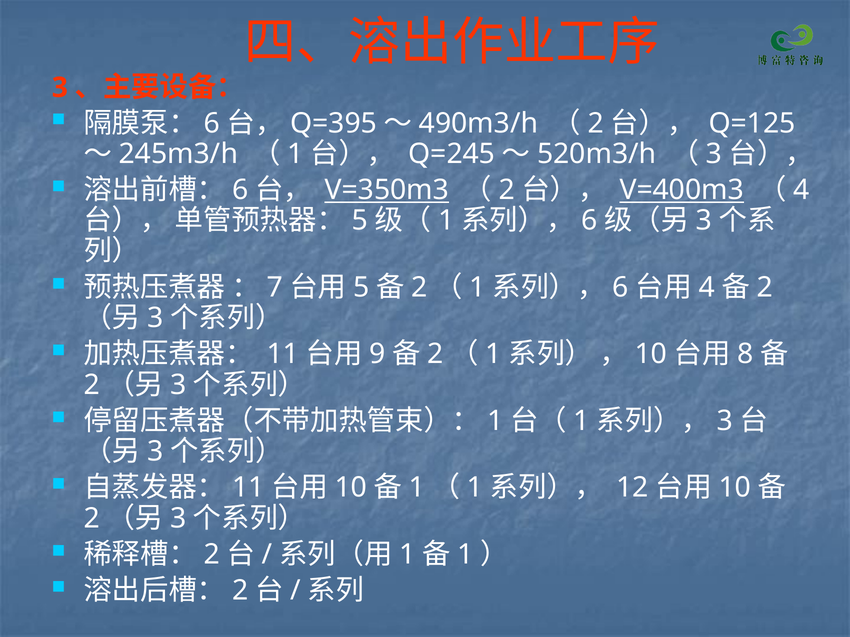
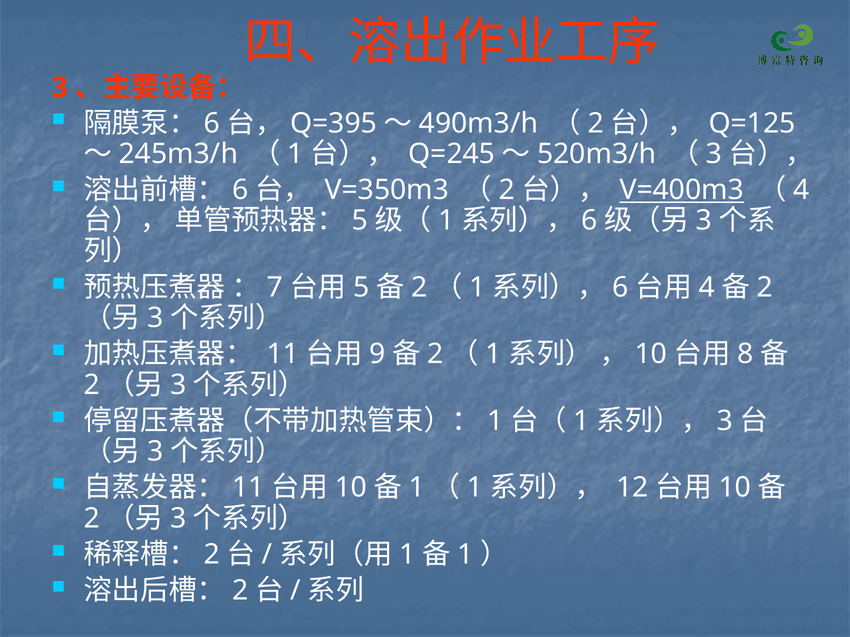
V=350m3 underline: present -> none (387, 190)
